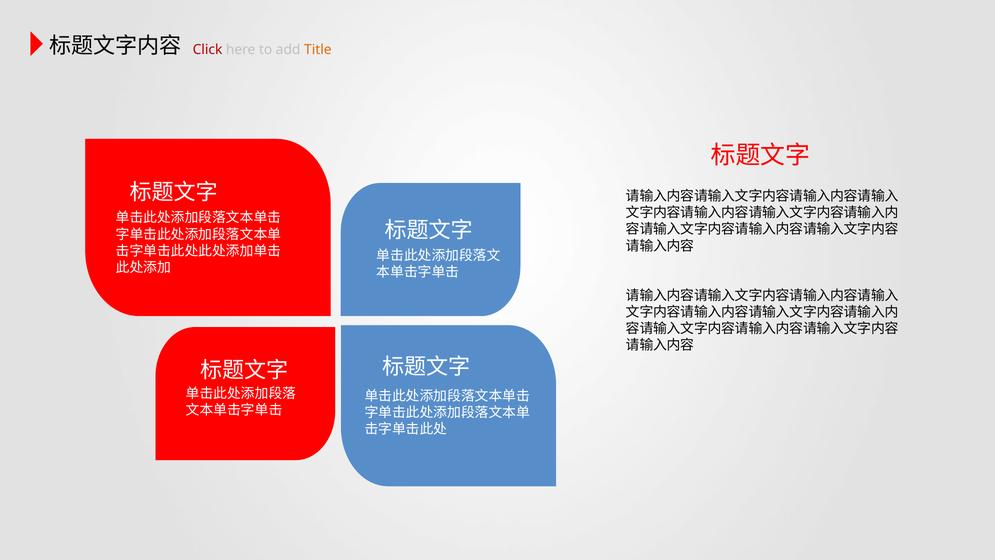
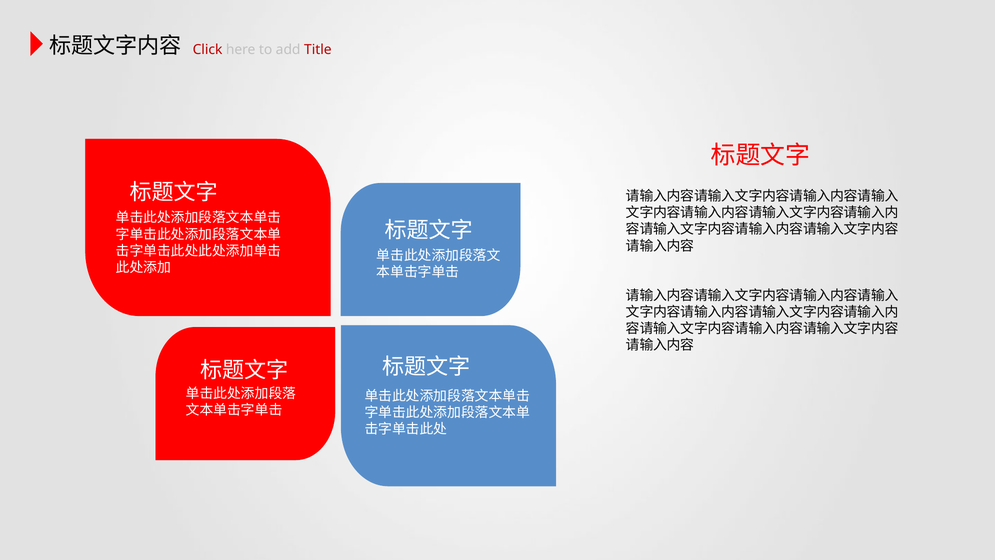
Title colour: orange -> red (318, 50)
